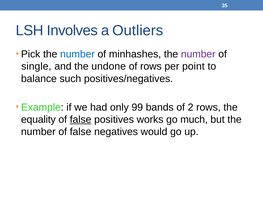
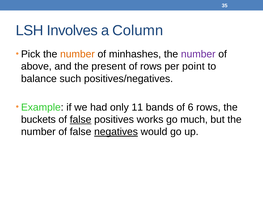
Outliers: Outliers -> Column (138, 31)
number colour: blue -> orange (77, 54)
single: single -> above (36, 66)
undone: undone -> present (109, 66)
99: 99 -> 11 (137, 107)
2: 2 -> 6 (191, 107)
equality: equality -> buckets (38, 120)
negatives underline: none -> present (116, 132)
